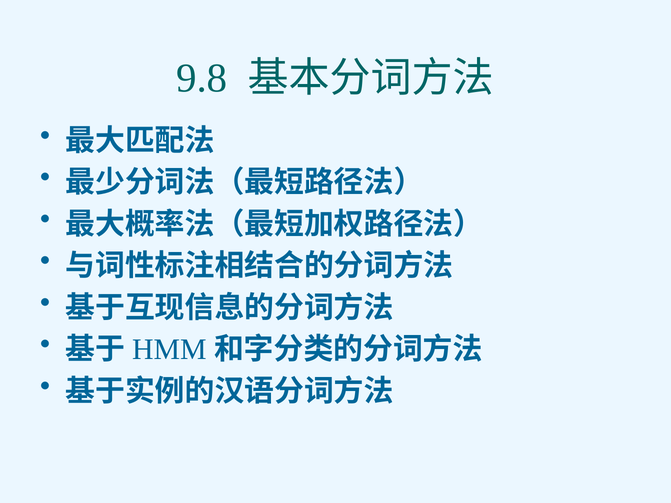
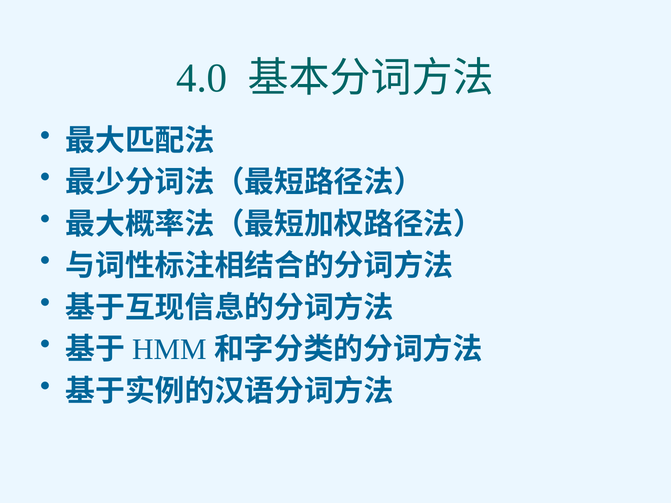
9.8: 9.8 -> 4.0 (202, 78)
